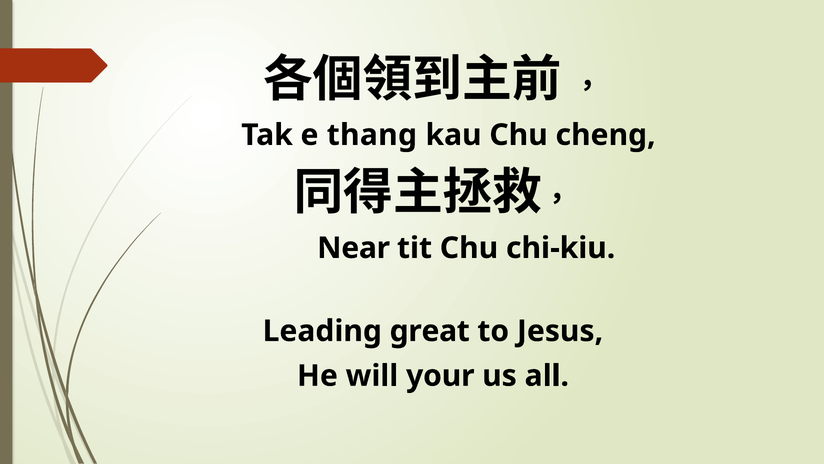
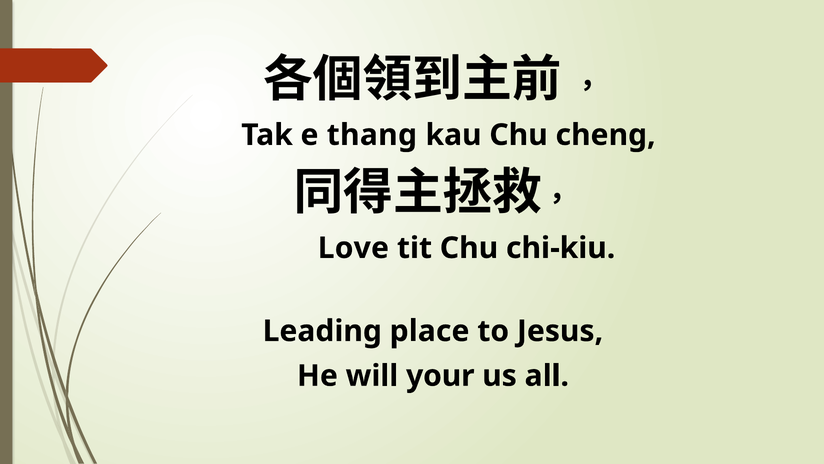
Near: Near -> Love (353, 248)
great: great -> place (430, 331)
